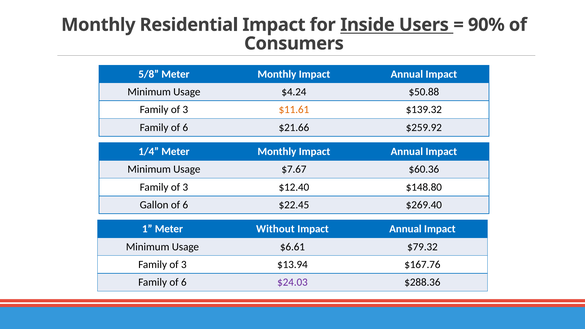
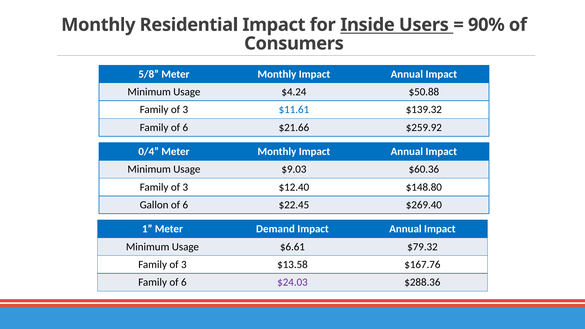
$11.61 colour: orange -> blue (294, 110)
1/4: 1/4 -> 0/4 (149, 152)
$7.67: $7.67 -> $9.03 (294, 169)
Without: Without -> Demand (275, 229)
$13.94: $13.94 -> $13.58 (292, 265)
